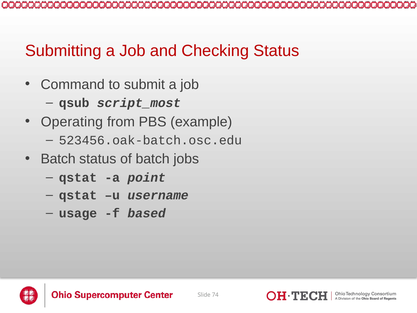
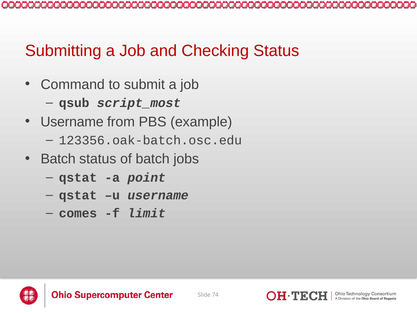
Operating: Operating -> Username (72, 122)
523456.oak-batch.osc.edu: 523456.oak-batch.osc.edu -> 123356.oak-batch.osc.edu (150, 140)
usage: usage -> comes (78, 213)
based: based -> limit (147, 213)
